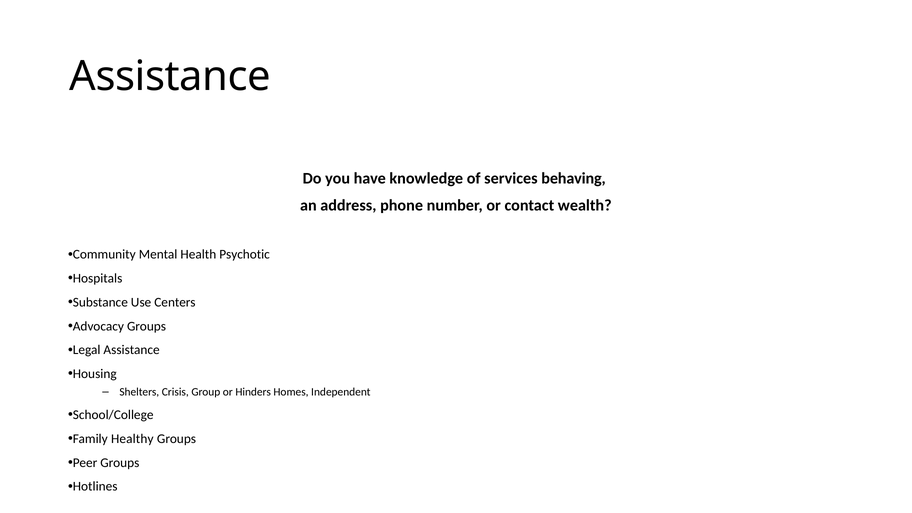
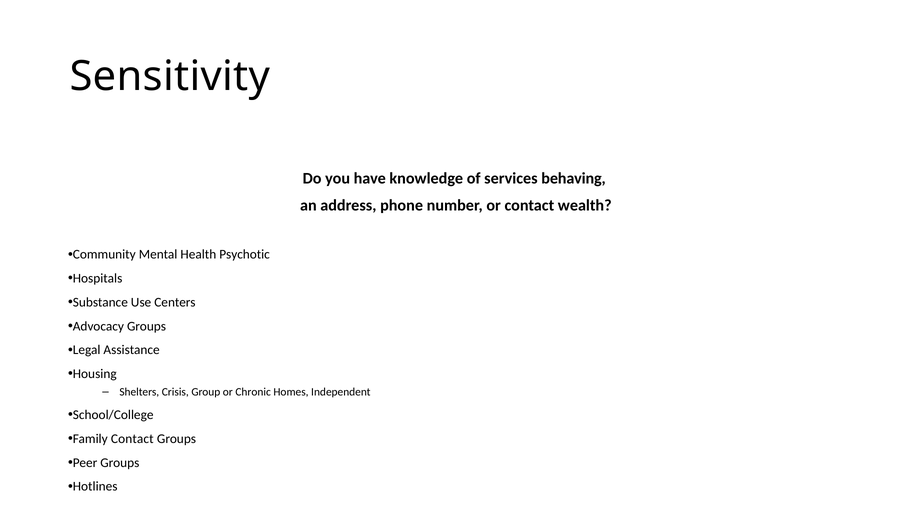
Assistance: Assistance -> Sensitivity (170, 77)
Hinders: Hinders -> Chronic (253, 392)
Family Healthy: Healthy -> Contact (132, 439)
